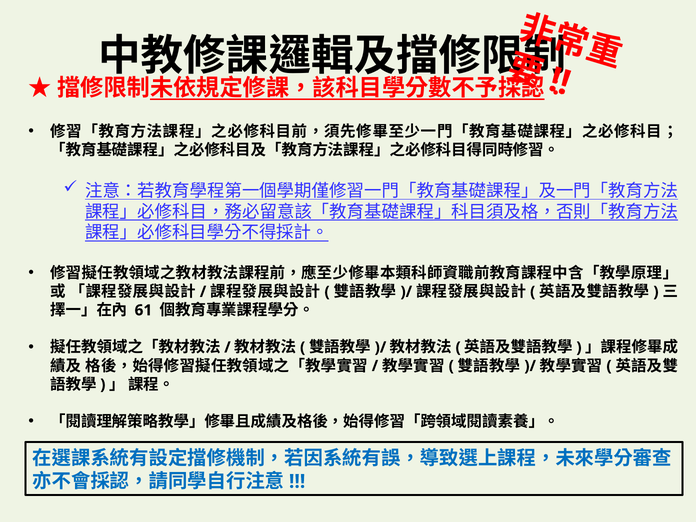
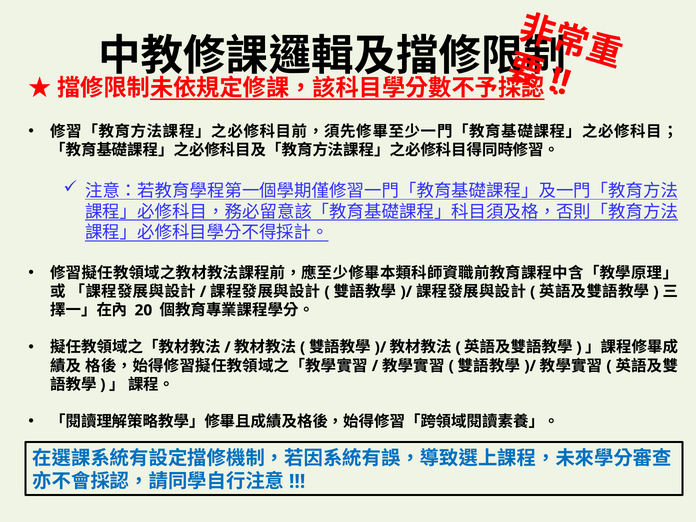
61: 61 -> 20 (143, 310)
